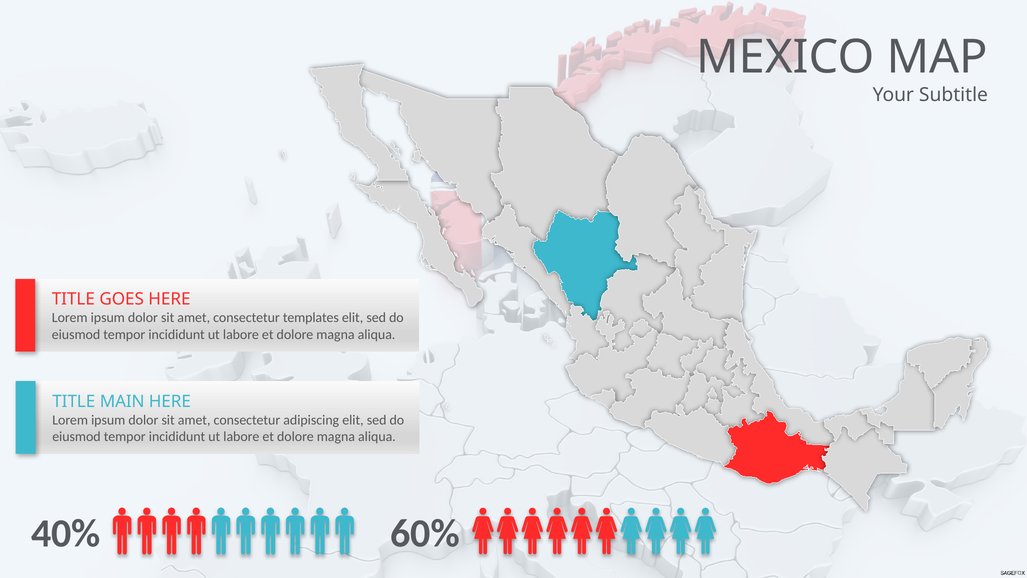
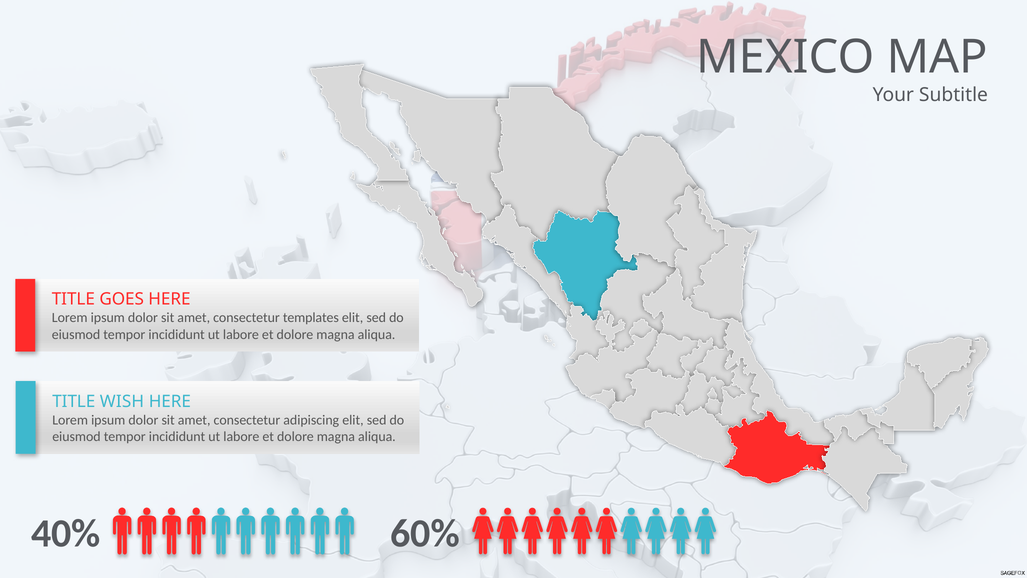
MAIN: MAIN -> WISH (122, 401)
